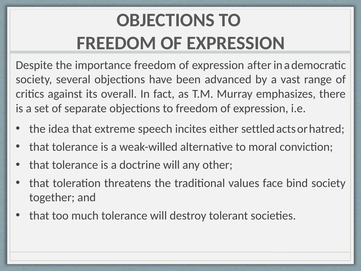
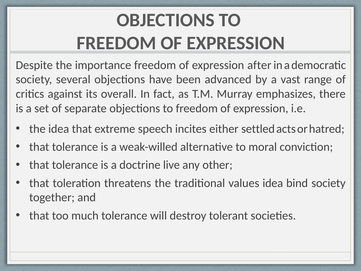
doctrine will: will -> live (171, 165)
values face: face -> idea (273, 183)
